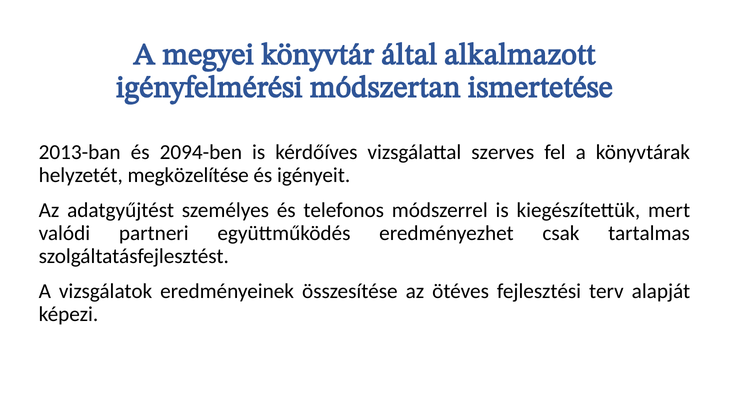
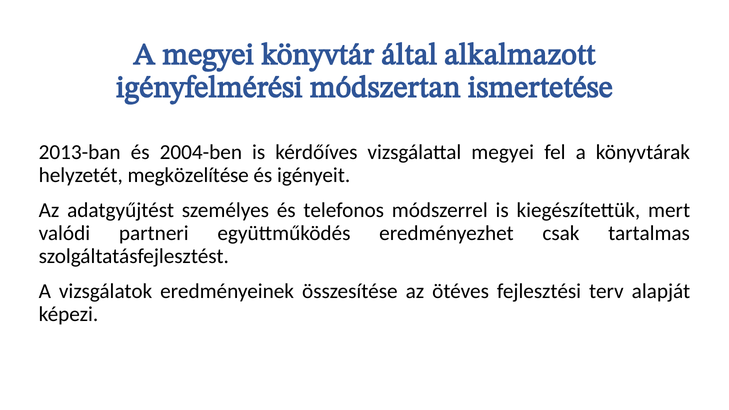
2094-ben: 2094-ben -> 2004-ben (201, 152)
vizsgálattal szerves: szerves -> megyei (503, 152)
